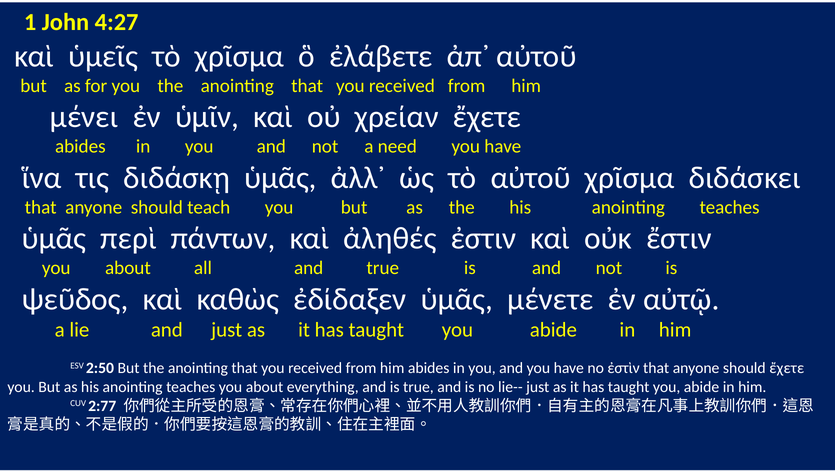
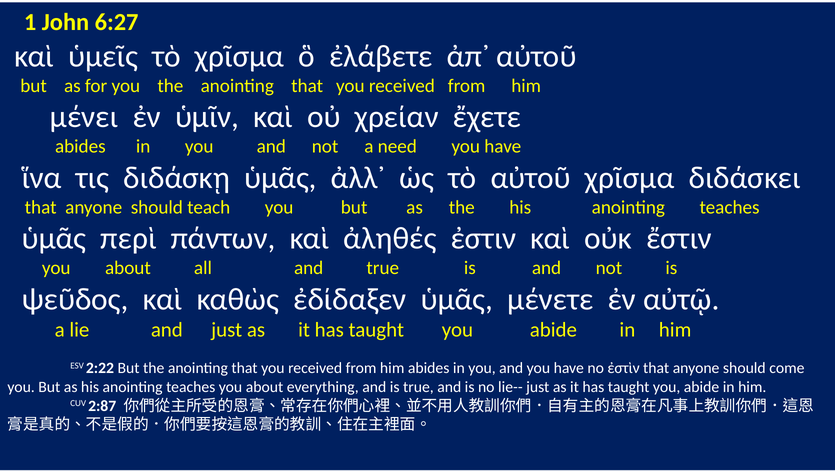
4:27: 4:27 -> 6:27 (117, 22)
2:50: 2:50 -> 2:22 (100, 368)
should ἔχετε: ἔχετε -> come (787, 368)
2:77: 2:77 -> 2:87 (102, 406)
